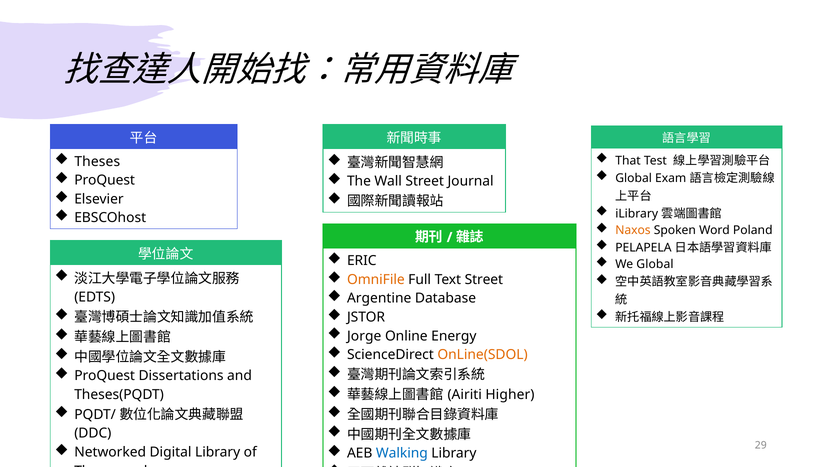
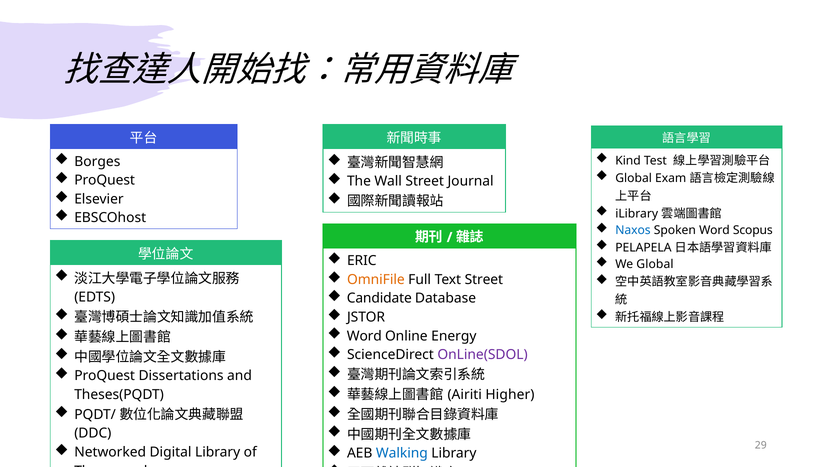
That: That -> Kind (628, 161)
Theses: Theses -> Borges (97, 161)
Naxos colour: orange -> blue (633, 230)
Poland: Poland -> Scopus (753, 230)
Argentine: Argentine -> Candidate (379, 298)
Jorge: Jorge -> Word (364, 336)
OnLine(SDOL colour: orange -> purple (483, 355)
